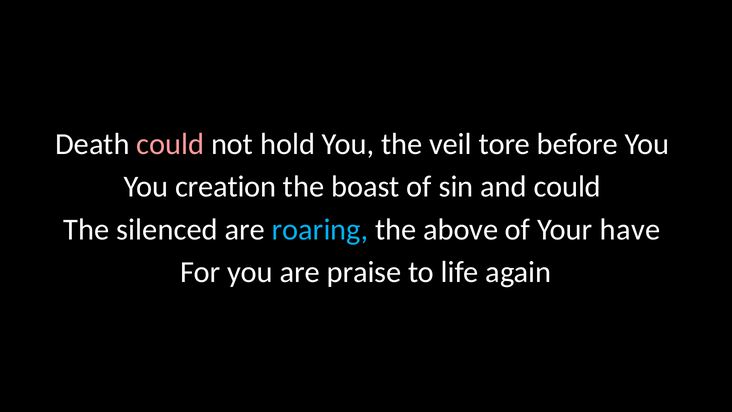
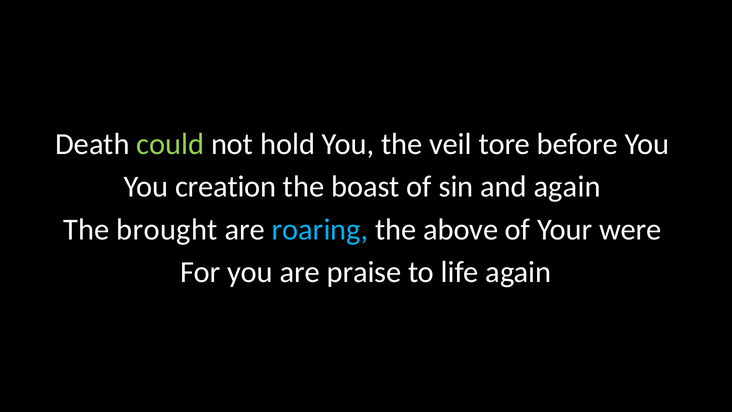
could colour: pink -> light green (170, 144)
and could: could -> again (567, 187)
silenced: silenced -> brought (167, 229)
have: have -> were (630, 229)
